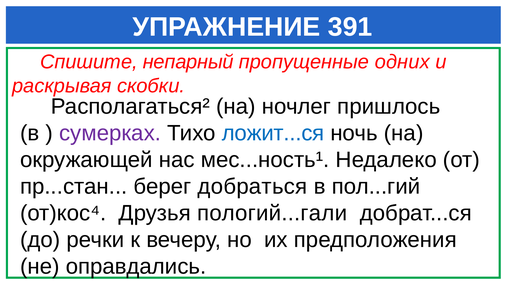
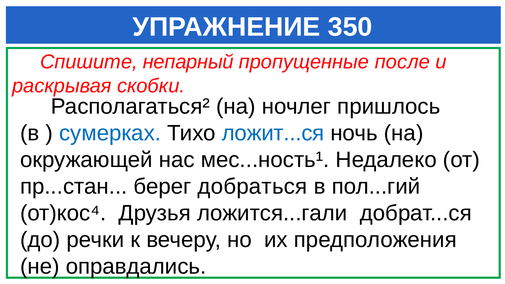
391: 391 -> 350 (350, 27)
одних: одних -> после (402, 62)
сумерках colour: purple -> blue (110, 133)
пологий...гали: пологий...гали -> ложится...гали (272, 213)
